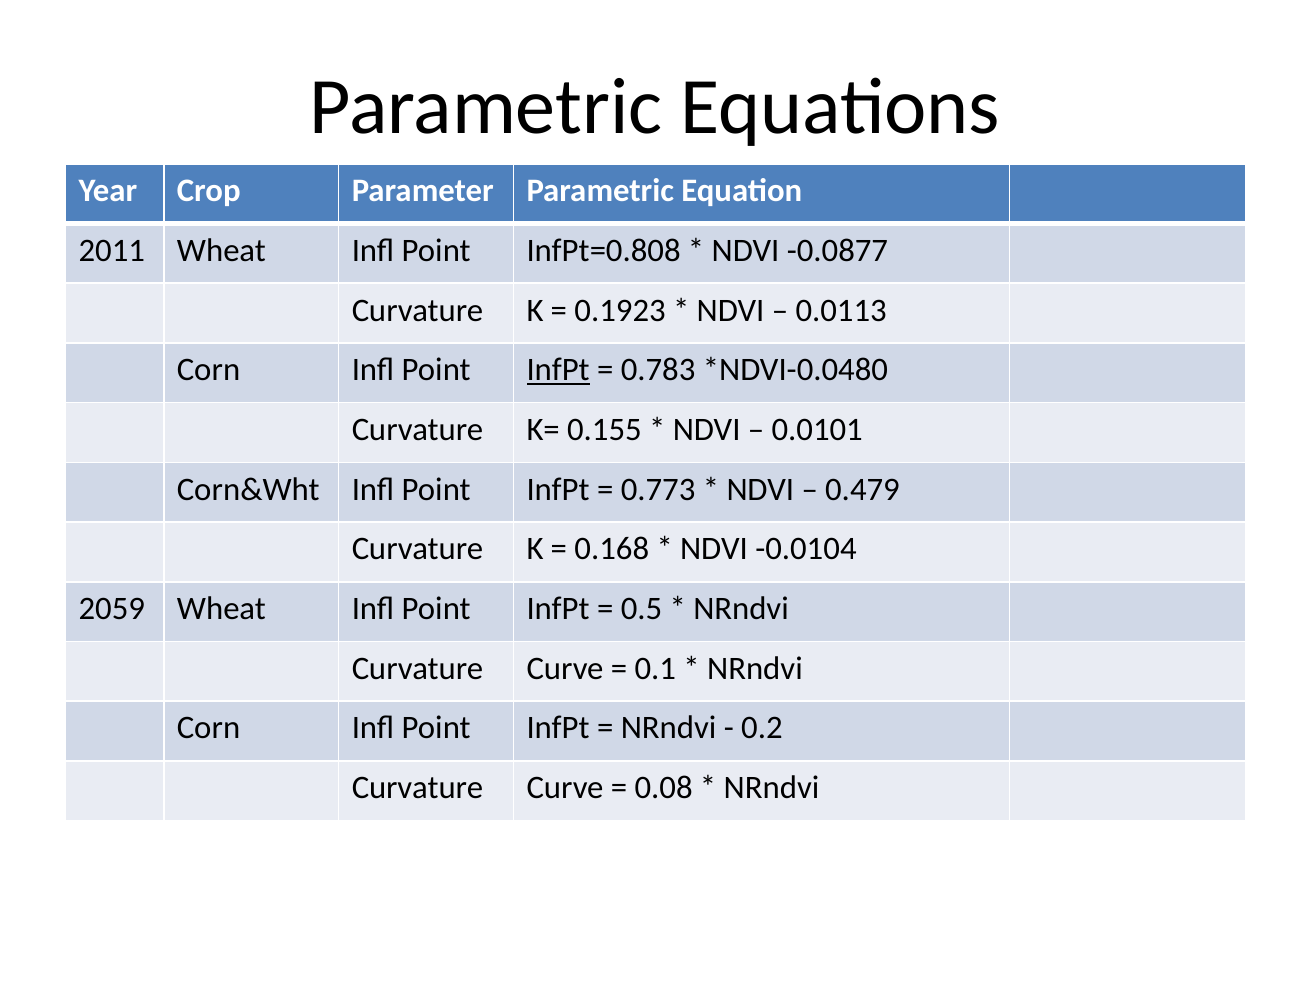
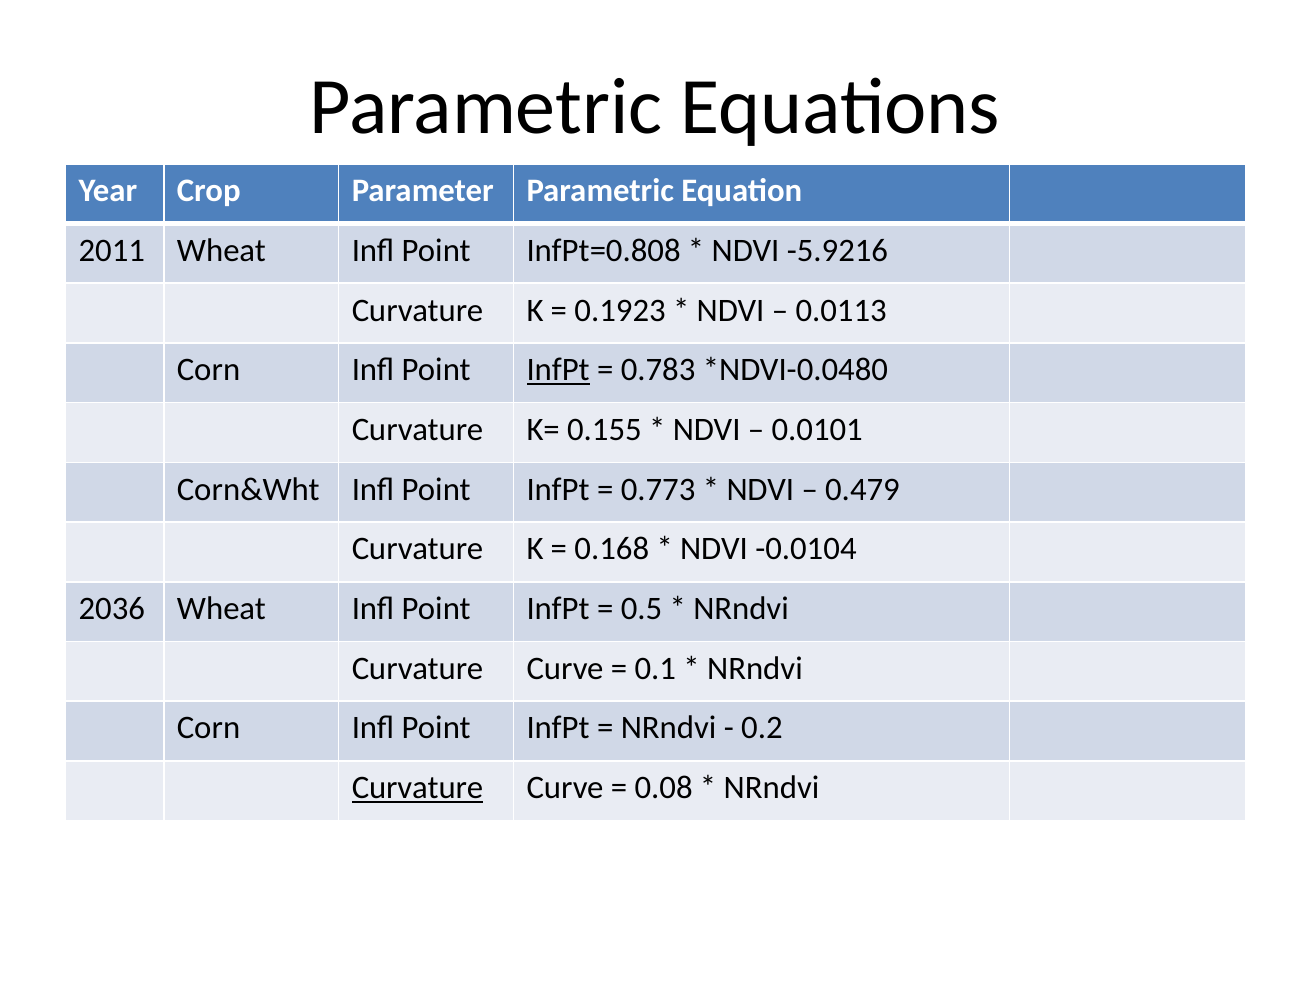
-0.0877: -0.0877 -> -5.9216 (837, 251)
2059: 2059 -> 2036 (112, 609)
Curvature underline: none -> present (417, 788)
